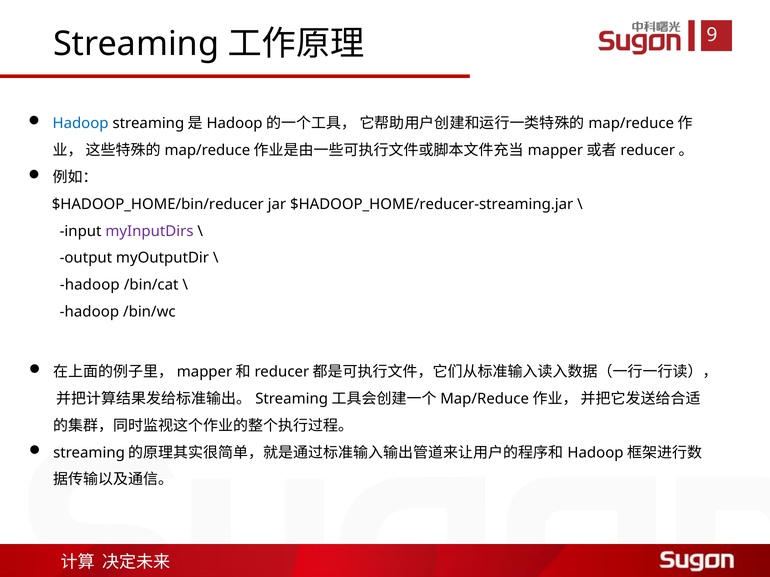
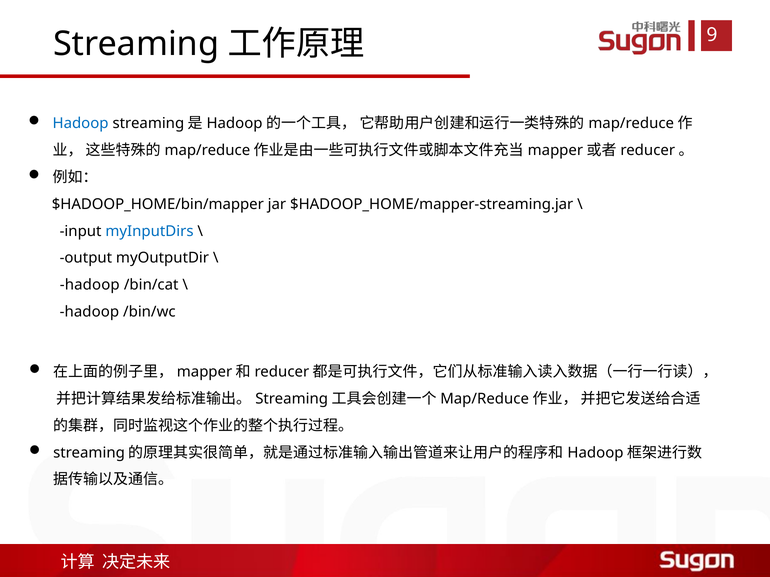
$HADOOP_HOME/bin/reducer: $HADOOP_HOME/bin/reducer -> $HADOOP_HOME/bin/mapper (158, 204)
$HADOOP_HOME/reducer-streaming.jar: $HADOOP_HOME/reducer-streaming.jar -> $HADOOP_HOME/mapper-streaming.jar (432, 204)
myInputDirs colour: purple -> blue (149, 231)
